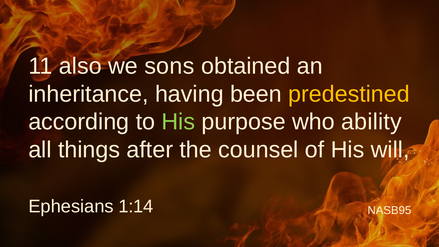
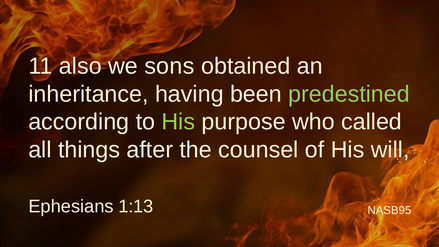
predestined colour: yellow -> light green (349, 94)
ability: ability -> called (372, 122)
1:14: 1:14 -> 1:13 (136, 206)
